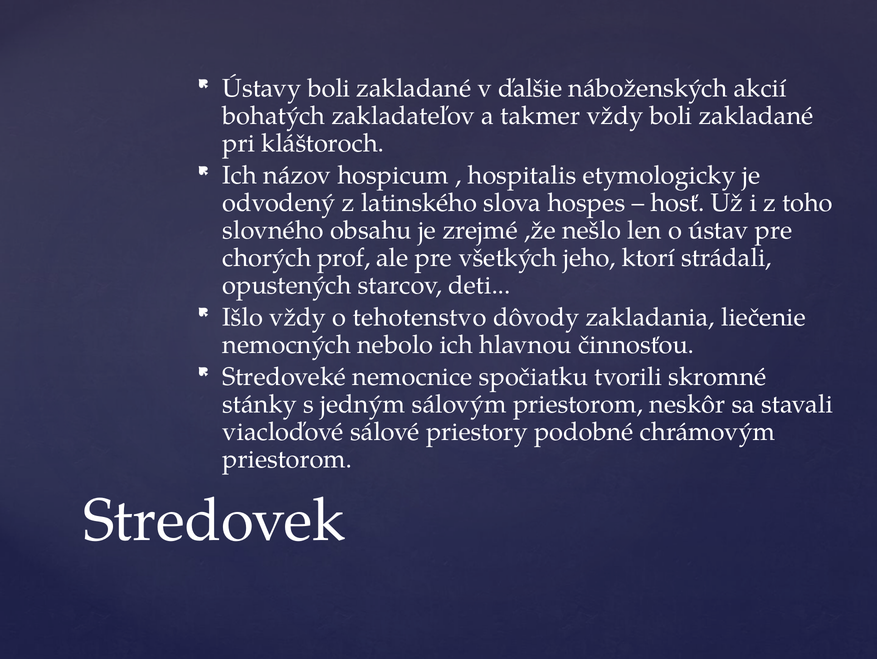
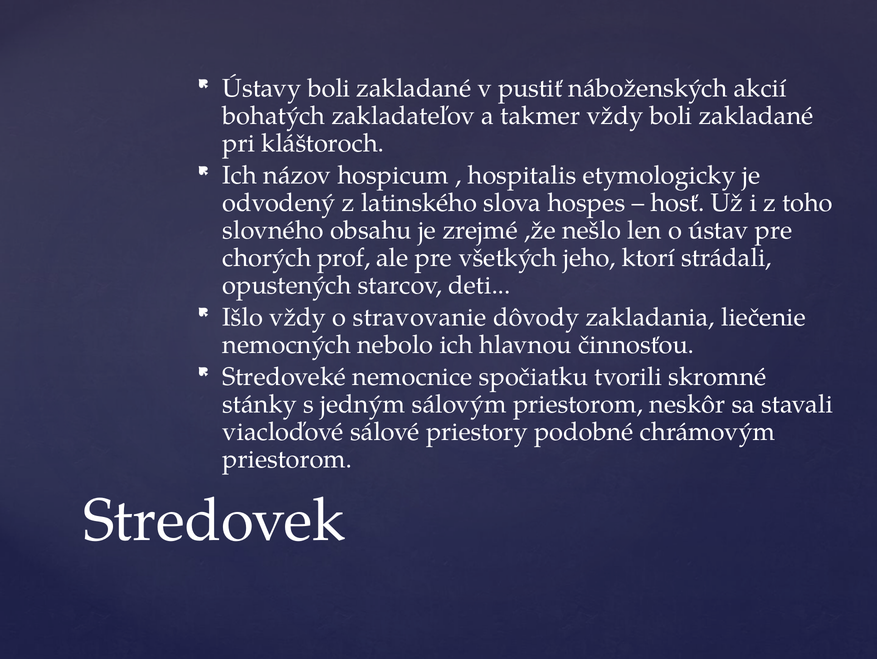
ďalšie: ďalšie -> pustiť (530, 88)
tehotenstvo: tehotenstvo -> stravovanie (420, 317)
